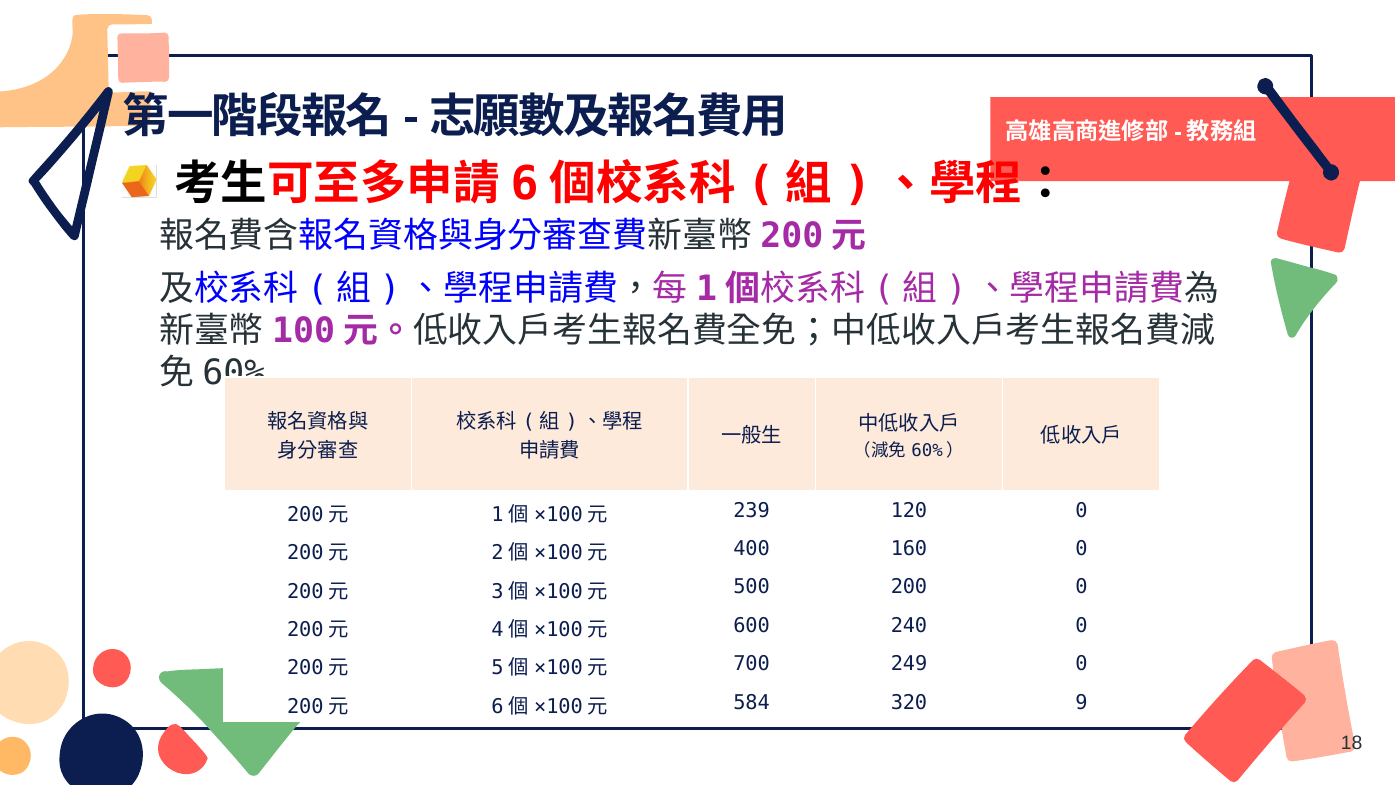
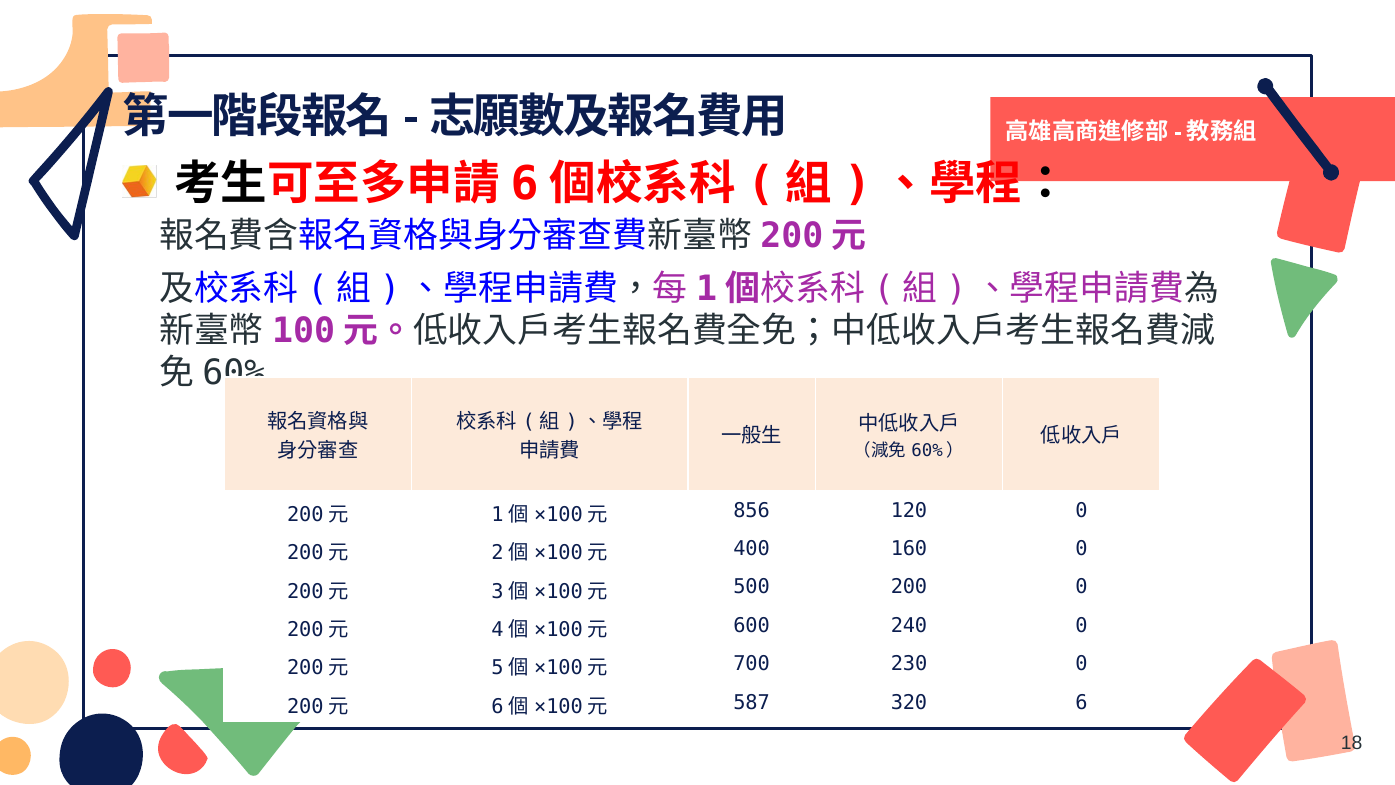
239: 239 -> 856 (752, 510)
249: 249 -> 230 (909, 664)
584: 584 -> 587 (752, 702)
9: 9 -> 6 (1081, 702)
